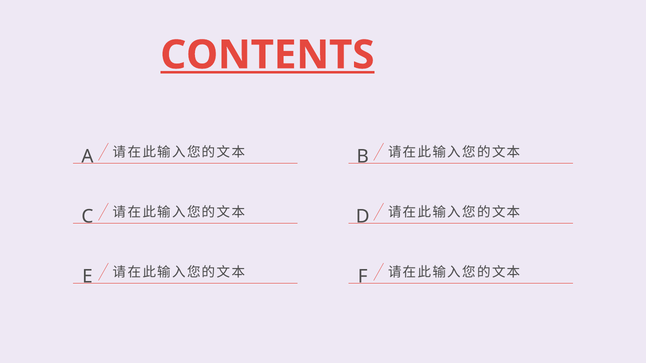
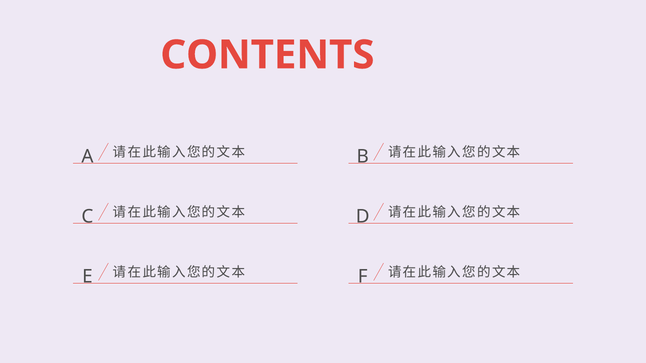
CONTENTS underline: present -> none (267, 55)
